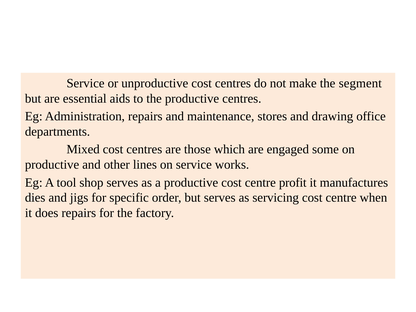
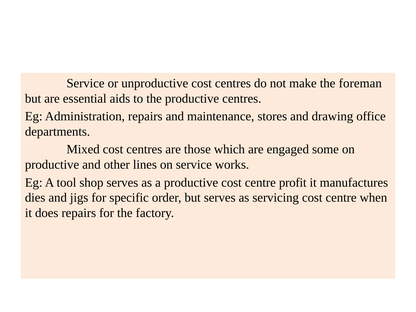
segment: segment -> foreman (360, 83)
